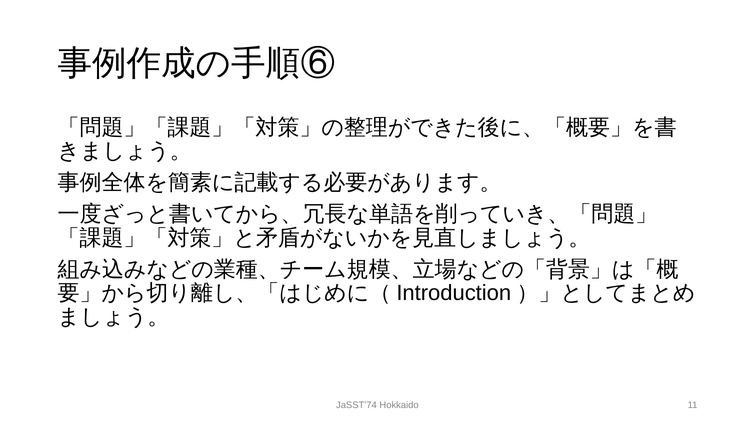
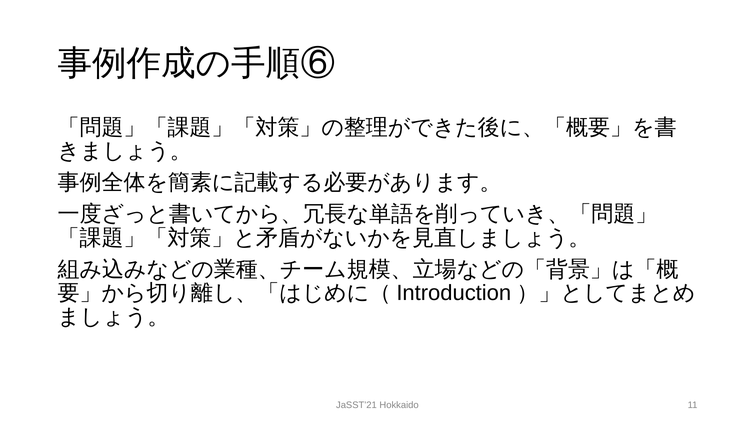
JaSST’74: JaSST’74 -> JaSST’21 (356, 406)
